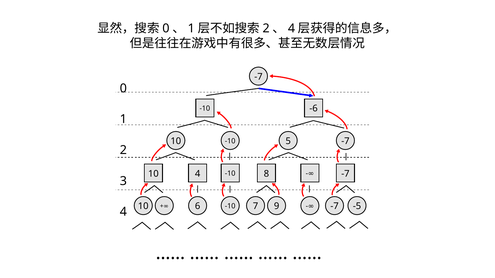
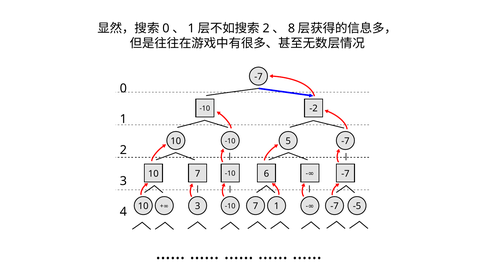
4: 4 -> 8 (291, 28)
-6: -6 -> -2 (314, 109)
10 4: 4 -> 7 (198, 174)
8: 8 -> 6 (266, 174)
6: 6 -> 3 (198, 207)
7 9: 9 -> 1 (277, 207)
